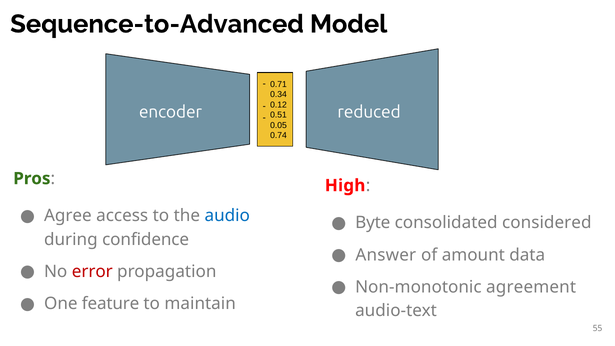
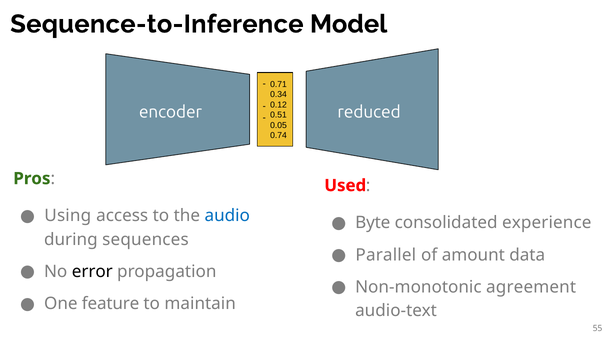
Sequence-to-Advanced: Sequence-to-Advanced -> Sequence-to-Inference (157, 24)
High: High -> Used (345, 185)
Agree: Agree -> Using (68, 216)
considered: considered -> experience (547, 223)
confidence: confidence -> sequences (145, 239)
Answer: Answer -> Parallel (386, 255)
error colour: red -> black (92, 271)
